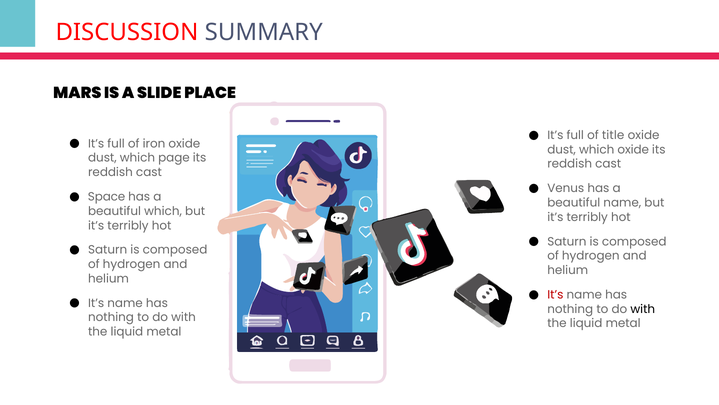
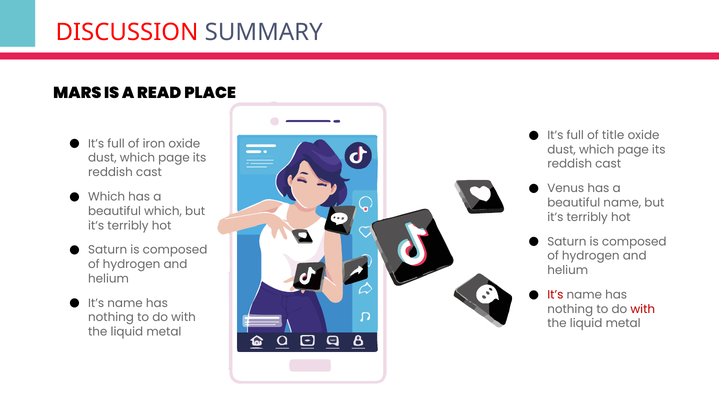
SLIDE: SLIDE -> READ (159, 93)
oxide: oxide -> page (633, 149)
Space: Space -> Which (107, 196)
with colour: black -> red (643, 309)
